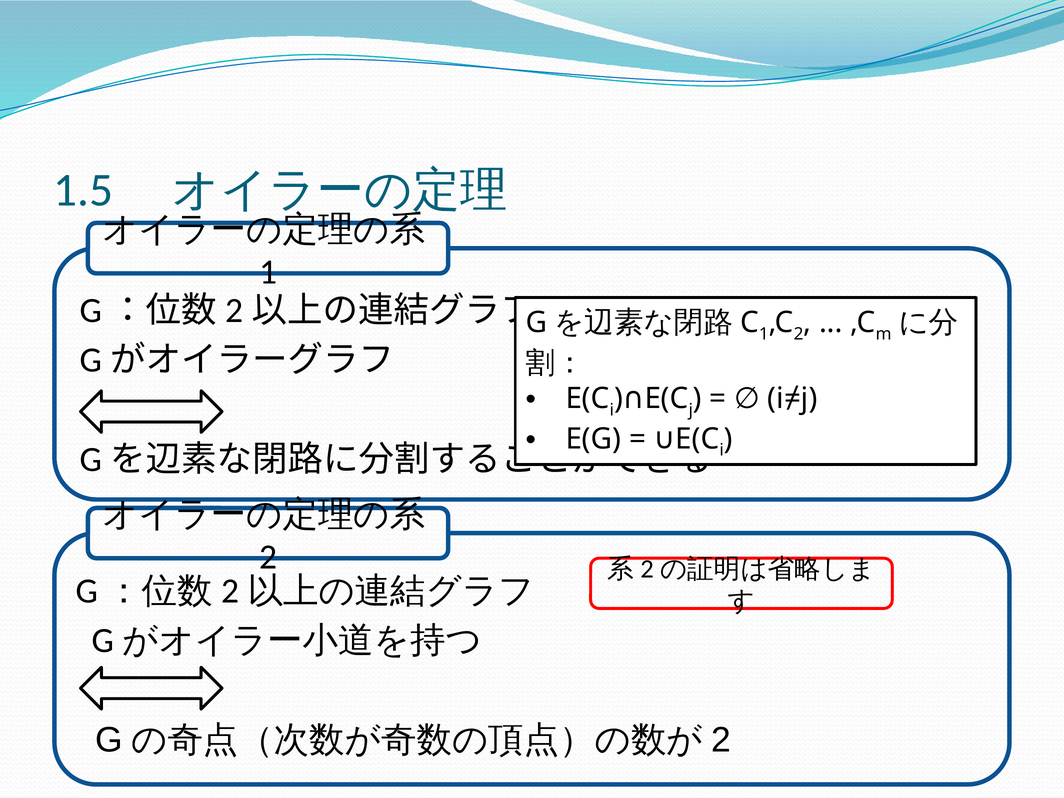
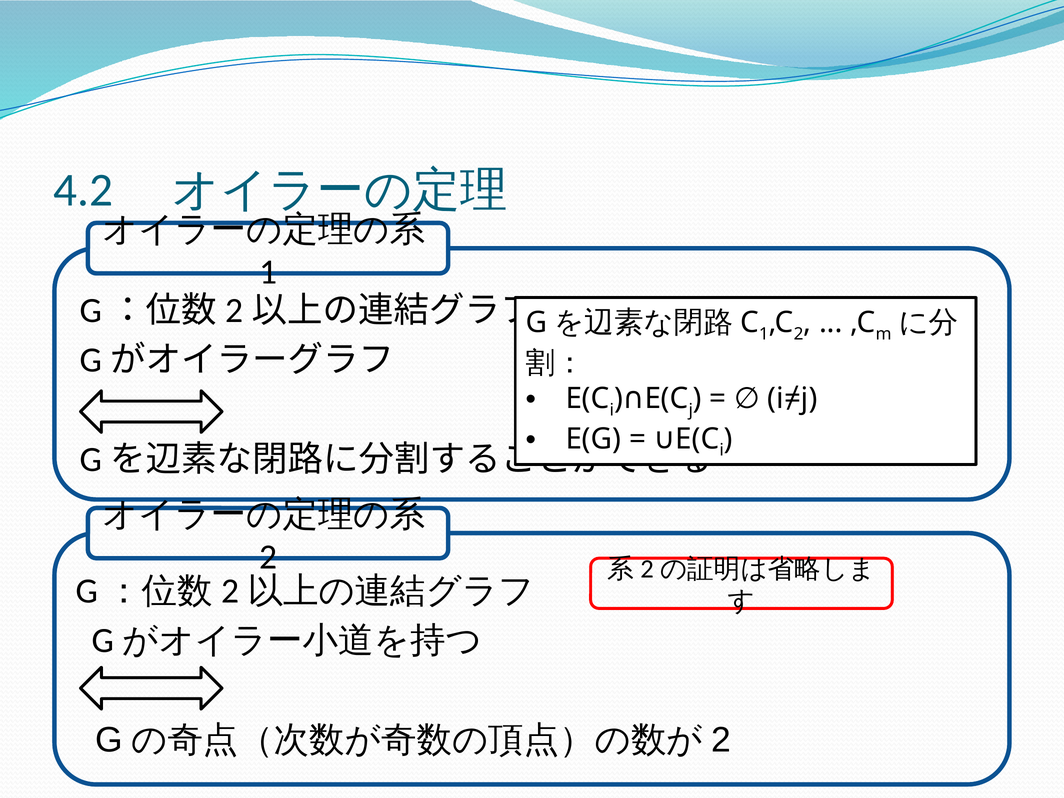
1.5: 1.5 -> 4.2 (83, 190)
